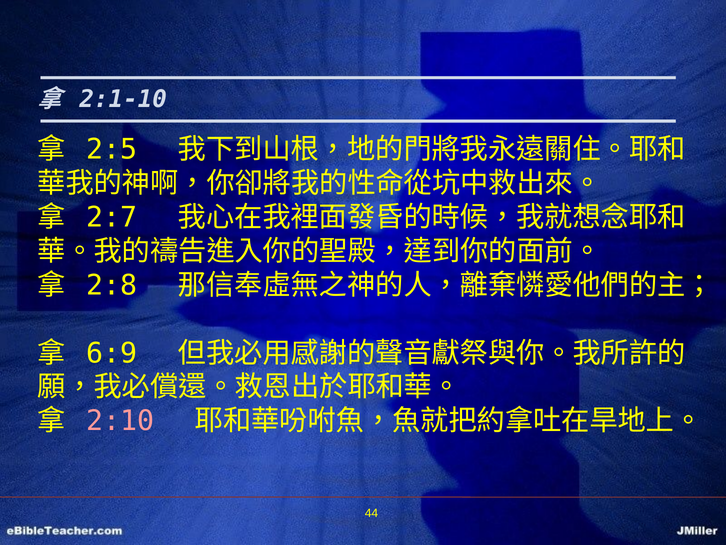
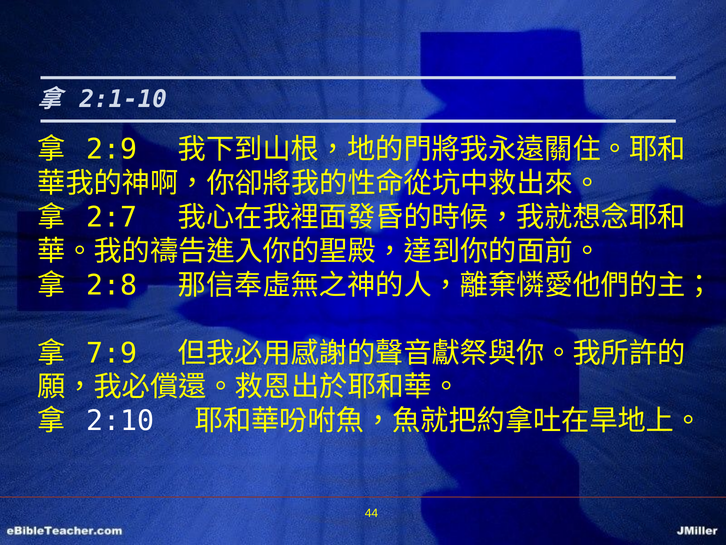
2:5: 2:5 -> 2:9 (112, 150)
6:9: 6:9 -> 7:9 (112, 353)
2:10 colour: pink -> white (120, 421)
